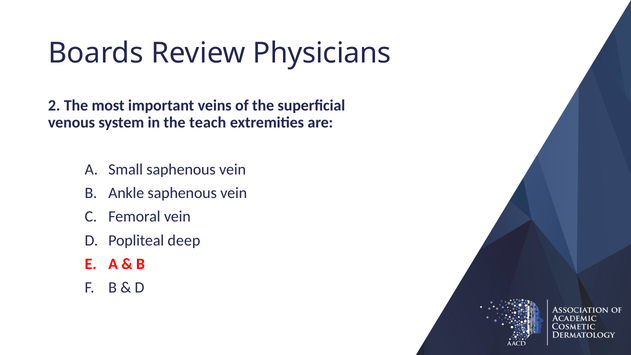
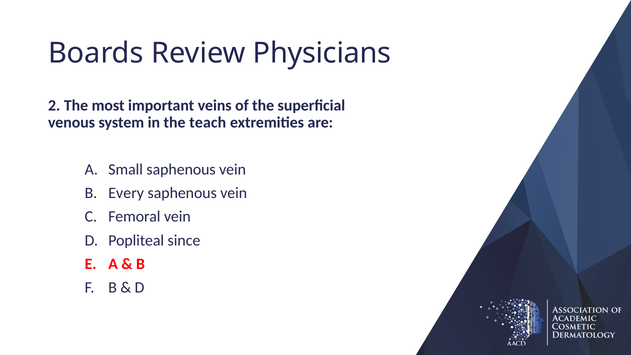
Ankle: Ankle -> Every (126, 193)
deep: deep -> since (184, 240)
